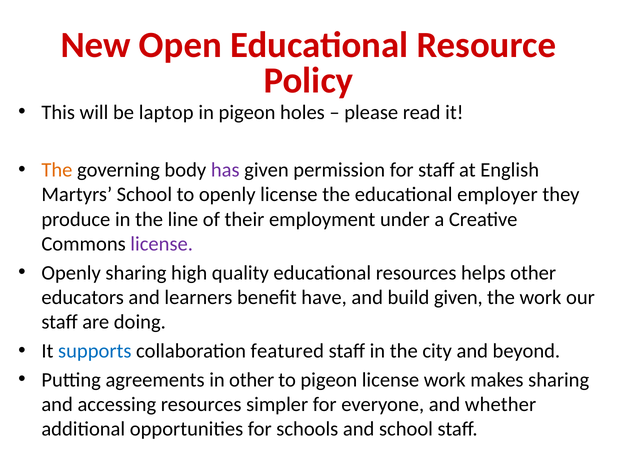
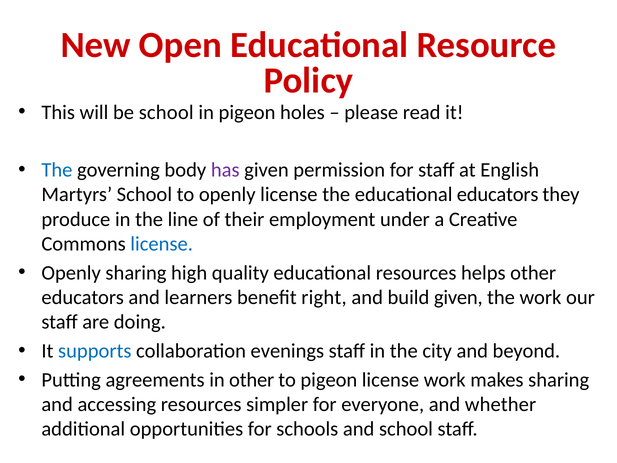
be laptop: laptop -> school (166, 112)
The colour: orange -> blue (57, 170)
educational employer: employer -> educators (498, 194)
license colour: purple -> blue (162, 244)
have: have -> right (324, 297)
featured: featured -> evenings (287, 351)
